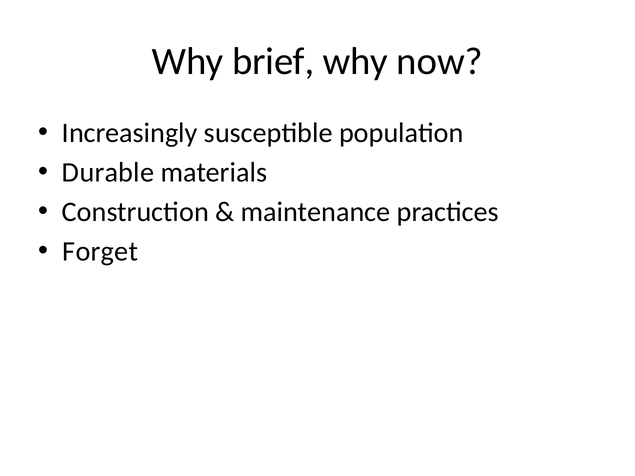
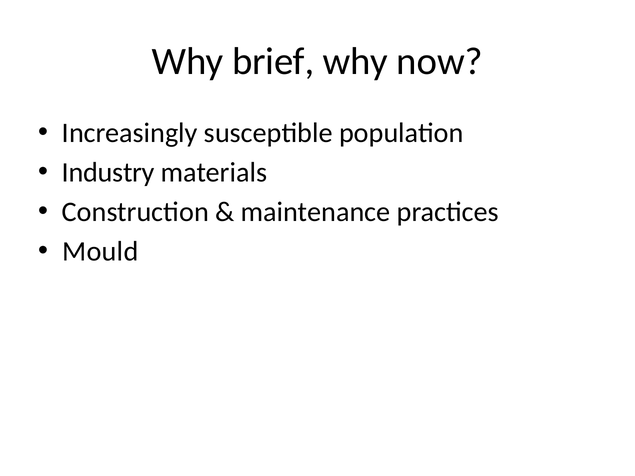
Durable: Durable -> Industry (108, 173)
Forget: Forget -> Mould (100, 252)
